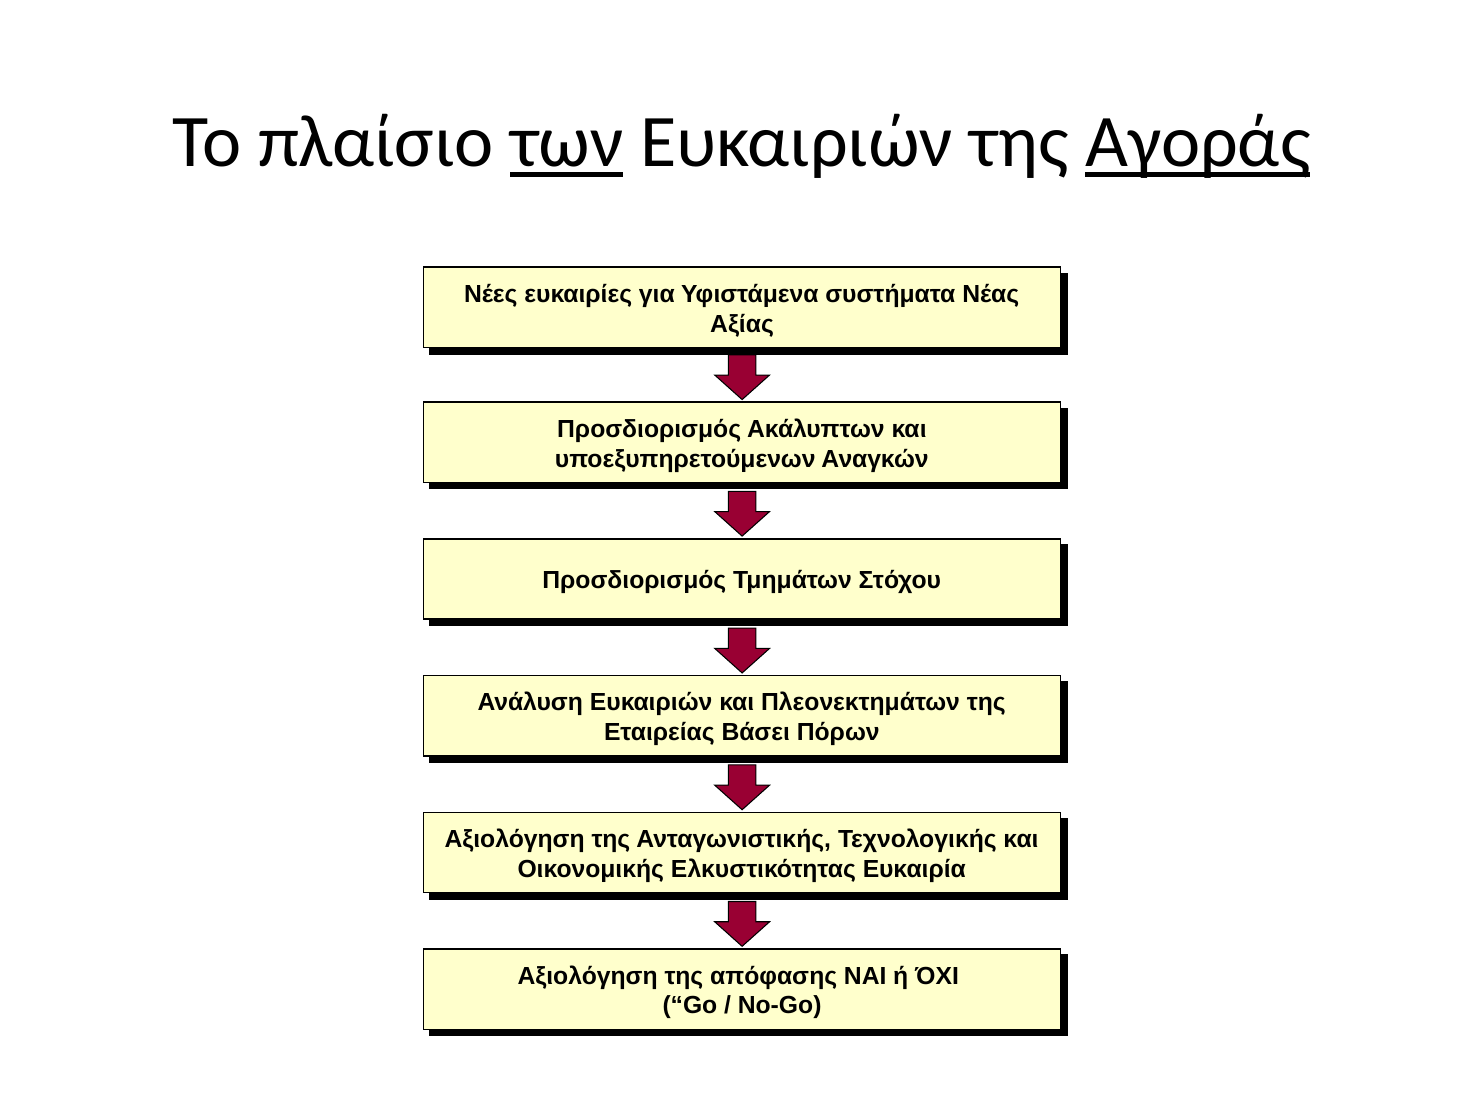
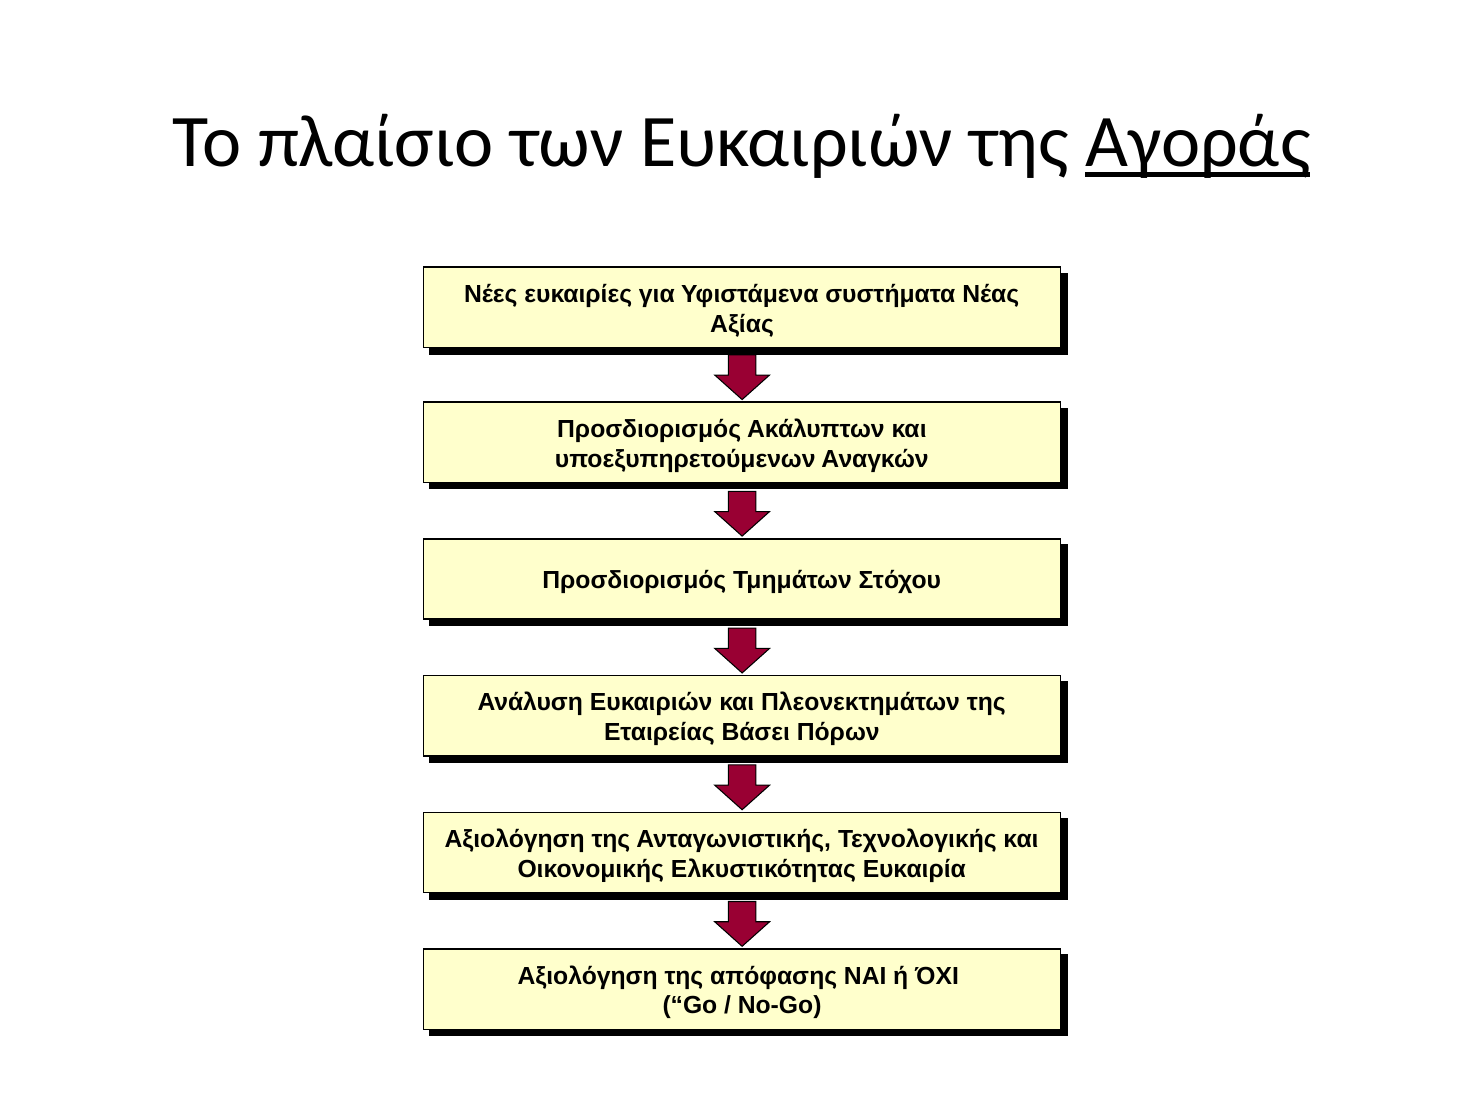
των underline: present -> none (567, 142)
